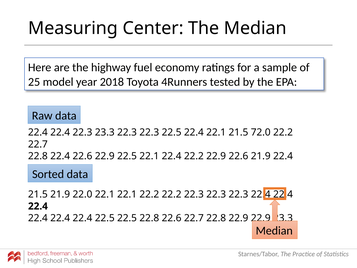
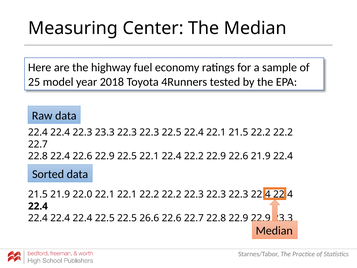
21.5 72.0: 72.0 -> 22.2 (261, 132)
22.5 22.8: 22.8 -> 26.6 (149, 218)
